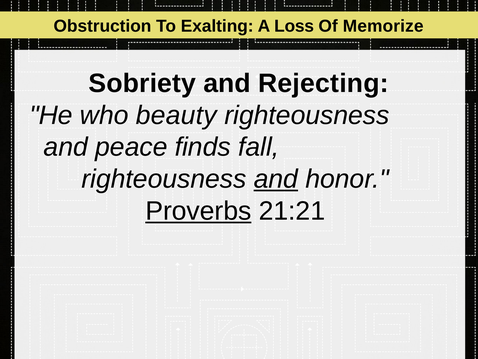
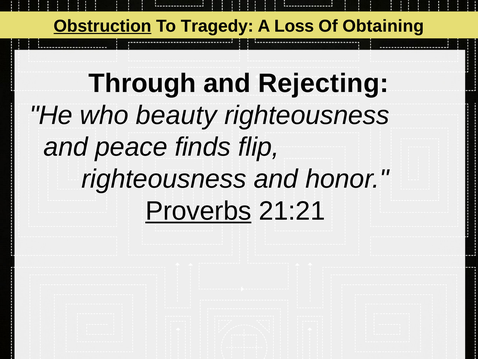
Obstruction underline: none -> present (102, 26)
Exalting: Exalting -> Tragedy (217, 26)
Memorize: Memorize -> Obtaining (383, 26)
Sobriety: Sobriety -> Through (142, 83)
fall: fall -> flip (259, 147)
and underline: present -> none (276, 179)
